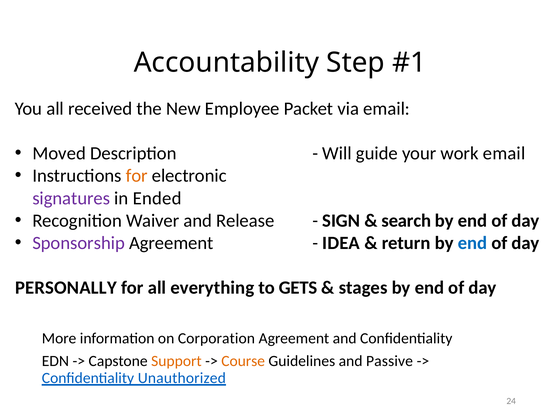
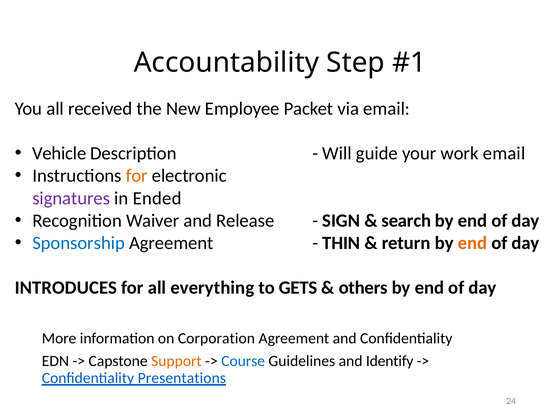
Moved: Moved -> Vehicle (59, 153)
Sponsorship colour: purple -> blue (79, 243)
IDEA: IDEA -> THIN (341, 243)
end colour: blue -> orange (473, 243)
PERSONALLY: PERSONALLY -> INTRODUCES (66, 288)
stages: stages -> others (363, 288)
Course colour: orange -> blue (243, 361)
Passive: Passive -> Identify (390, 361)
Unauthorized: Unauthorized -> Presentations (182, 378)
